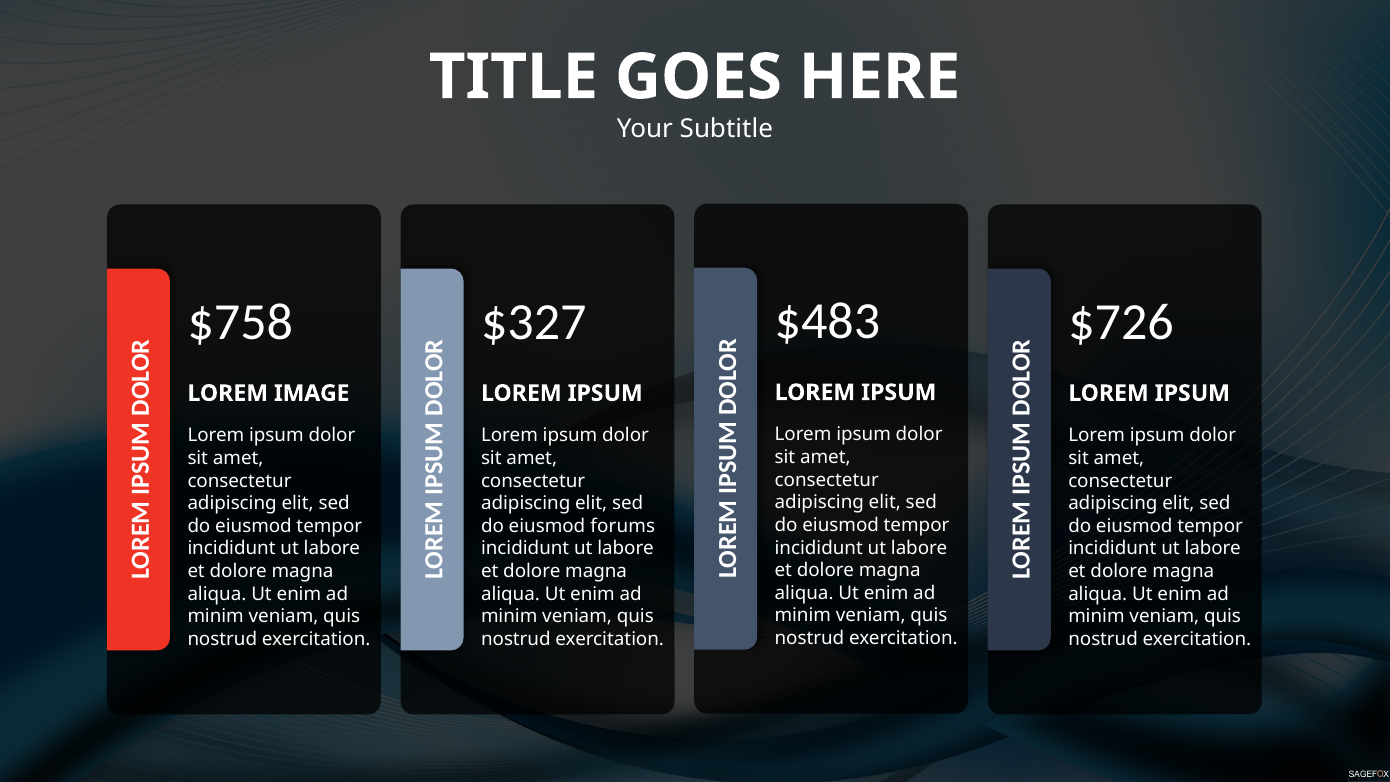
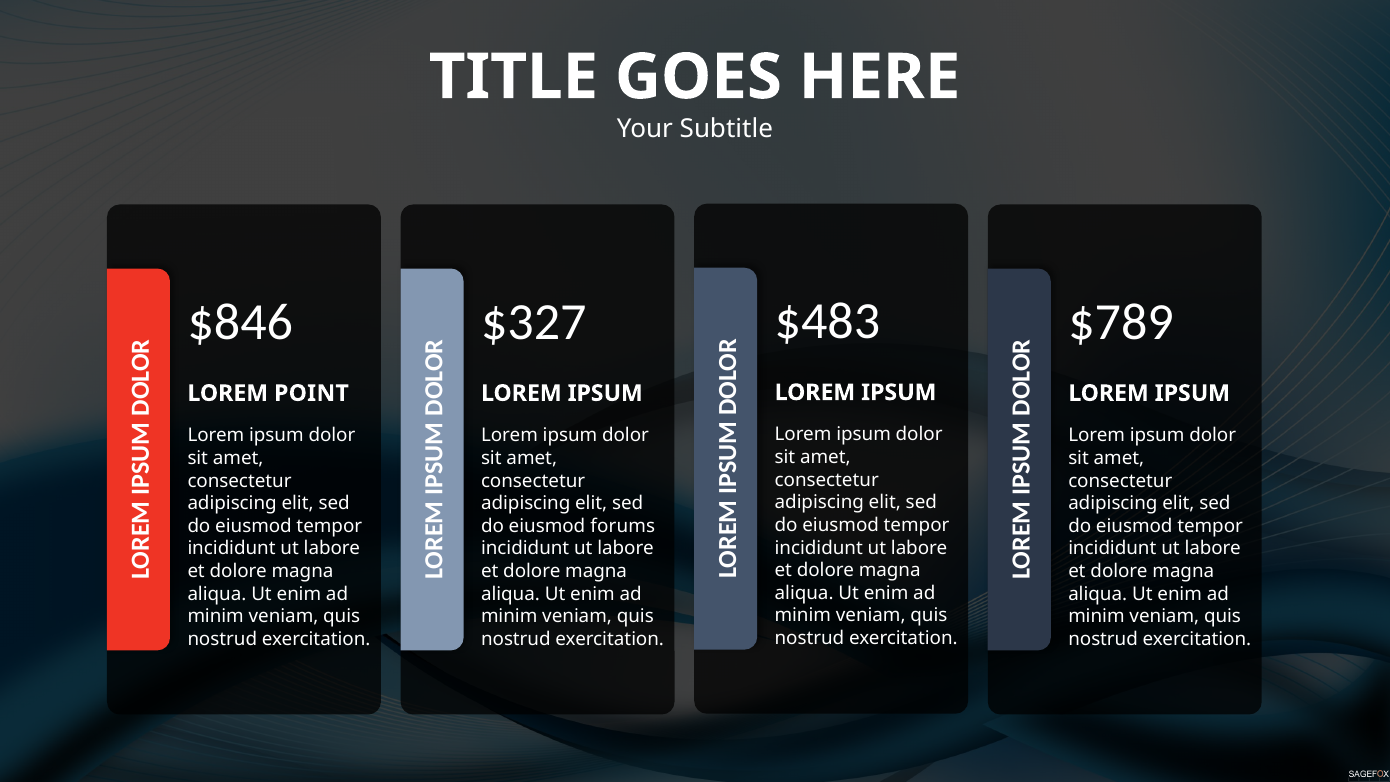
$758: $758 -> $846 (240, 322)
$726: $726 -> $789 (1121, 322)
IMAGE: IMAGE -> POINT (311, 393)
